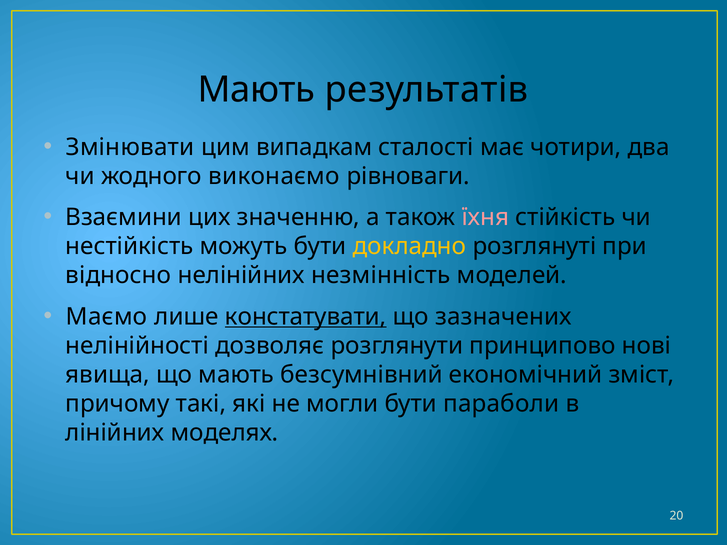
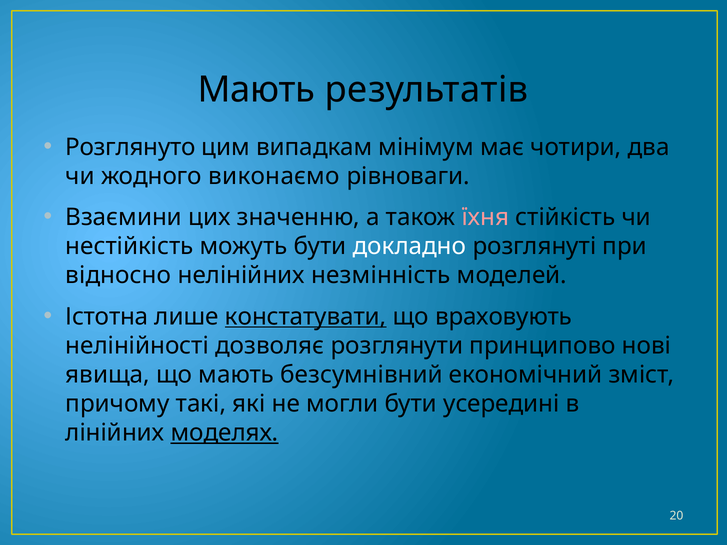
Змінювати: Змінювати -> Розглянуто (130, 147)
сталості: сталості -> мінімум (426, 147)
докладно colour: yellow -> white (409, 246)
Маємо: Маємо -> Істотна (107, 317)
зазначених: зазначених -> враховують (504, 317)
параболи: параболи -> усередині (501, 404)
моделях underline: none -> present (225, 433)
